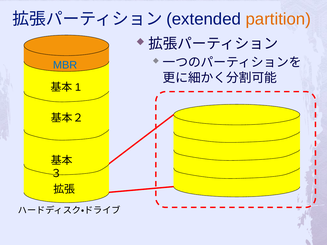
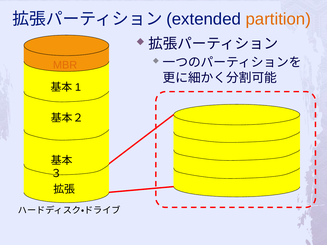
MBR colour: blue -> orange (65, 65)
